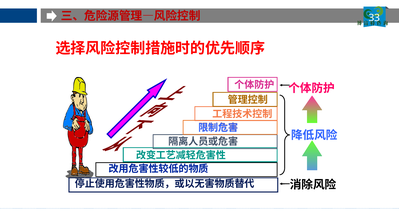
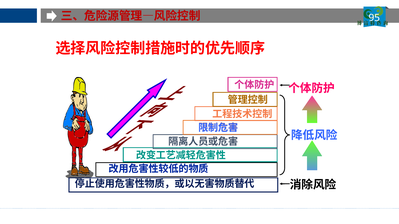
33: 33 -> 95 (374, 18)
